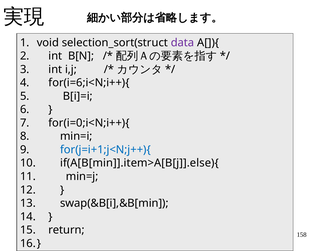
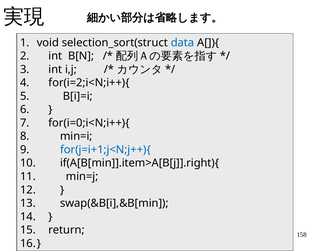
data colour: purple -> blue (183, 43)
for(i=6;i<N;i++){: for(i=6;i<N;i++){ -> for(i=2;i<N;i++){ (89, 83)
if(A[B[min]].item>A[B[j]].else){: if(A[B[min]].item>A[B[j]].else){ -> if(A[B[min]].item>A[B[j]].right){ (140, 163)
